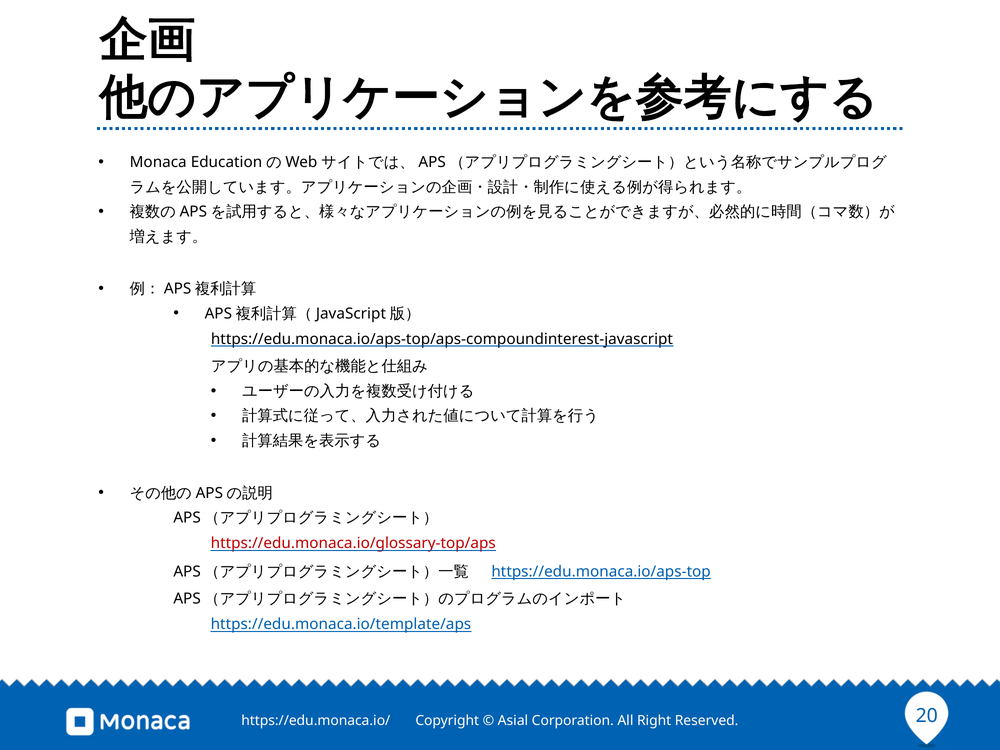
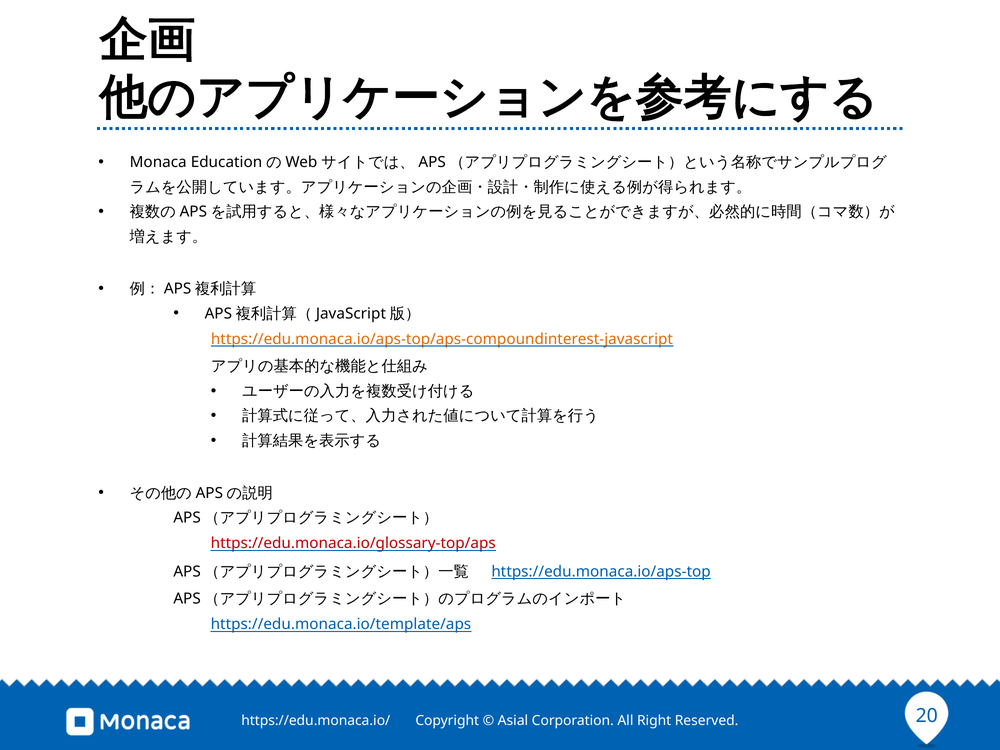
https://edu.monaca.io/aps-top/aps-compoundinterest-javascript colour: black -> orange (442, 339)
